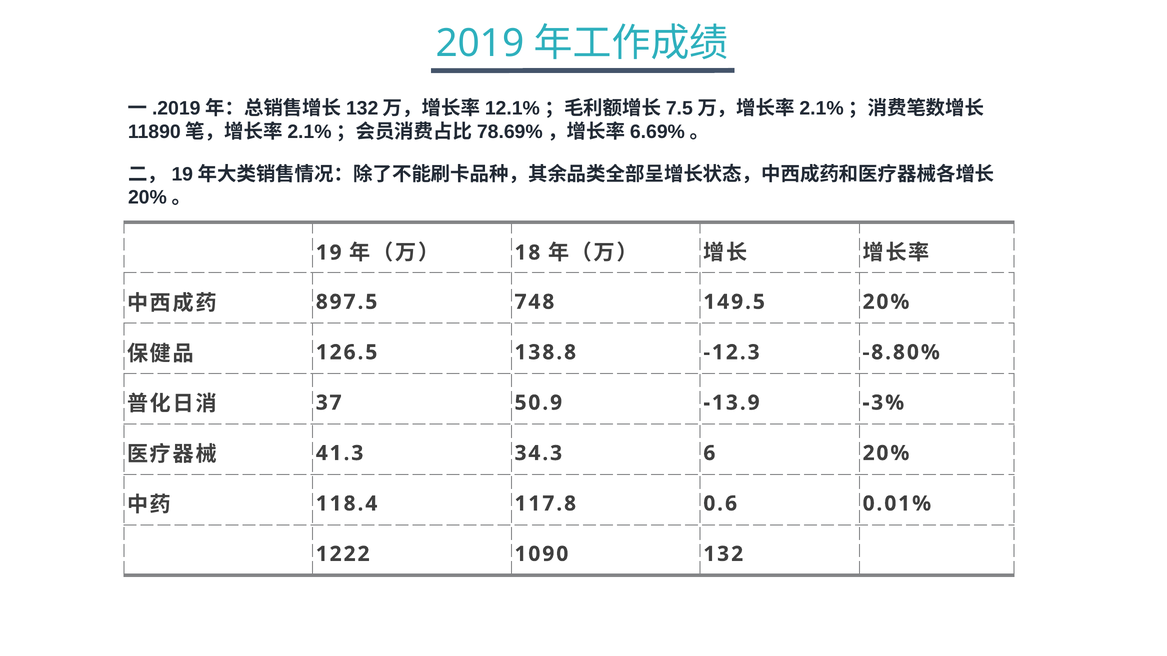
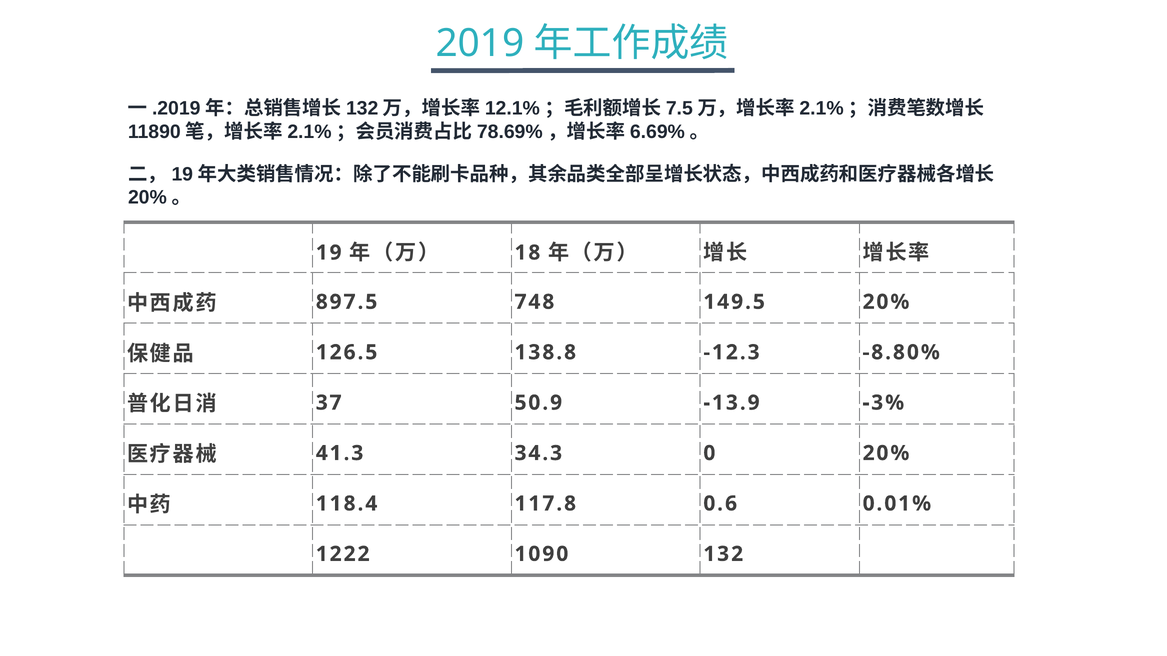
6: 6 -> 0 (709, 453)
